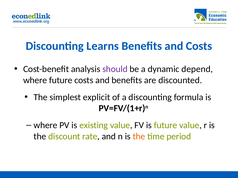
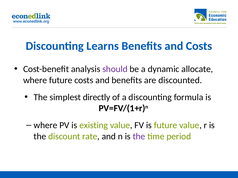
depend: depend -> allocate (197, 69)
explicit: explicit -> directly (97, 97)
the colour: orange -> purple (139, 137)
